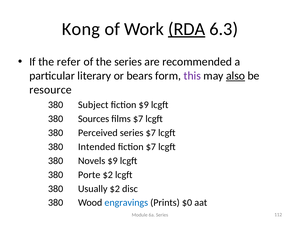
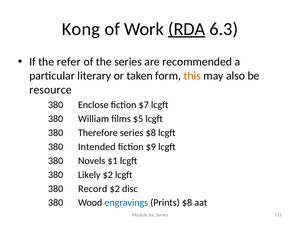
bears: bears -> taken (140, 76)
this colour: purple -> orange (192, 76)
also underline: present -> none (236, 76)
Subject: Subject -> Enclose (93, 105)
fiction $9: $9 -> $7 (144, 105)
Sources: Sources -> William (93, 119)
films $7: $7 -> $5 (138, 119)
Perceived: Perceived -> Therefore (98, 133)
series $7: $7 -> $8 (151, 133)
fiction $7: $7 -> $9 (151, 147)
Novels $9: $9 -> $1 (113, 161)
Porte: Porte -> Likely (89, 175)
Usually: Usually -> Record (93, 189)
Prints $0: $0 -> $8 (187, 203)
